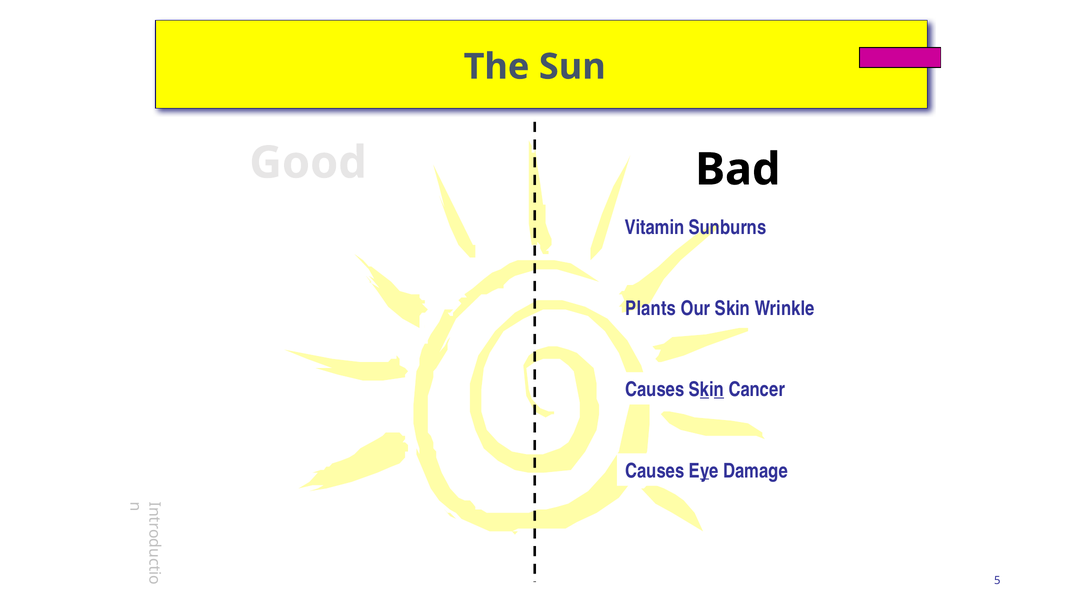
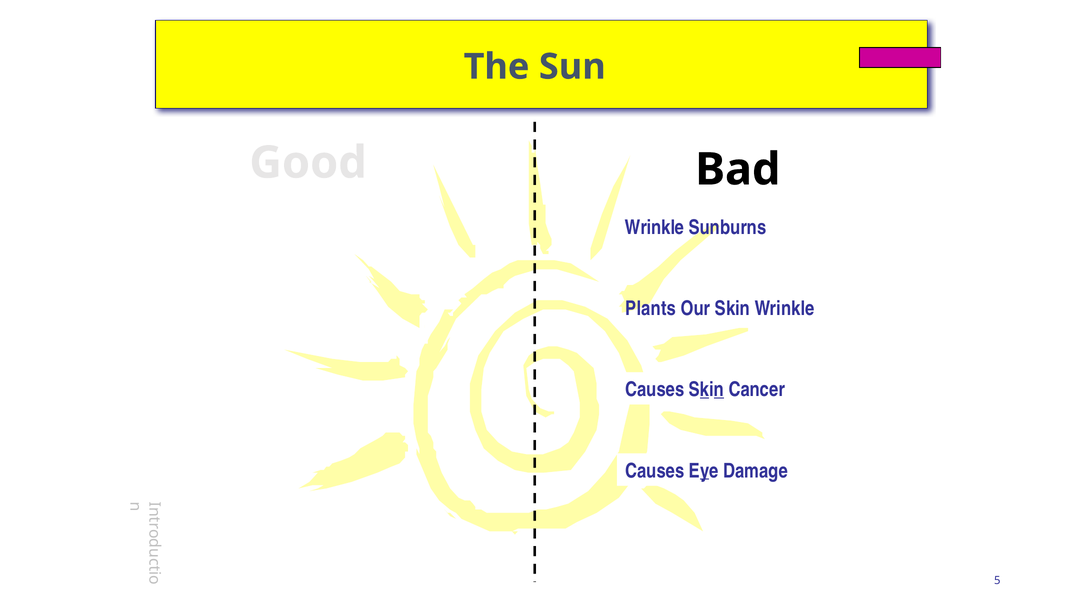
Vitamin: Vitamin -> Wrinkle (655, 228)
